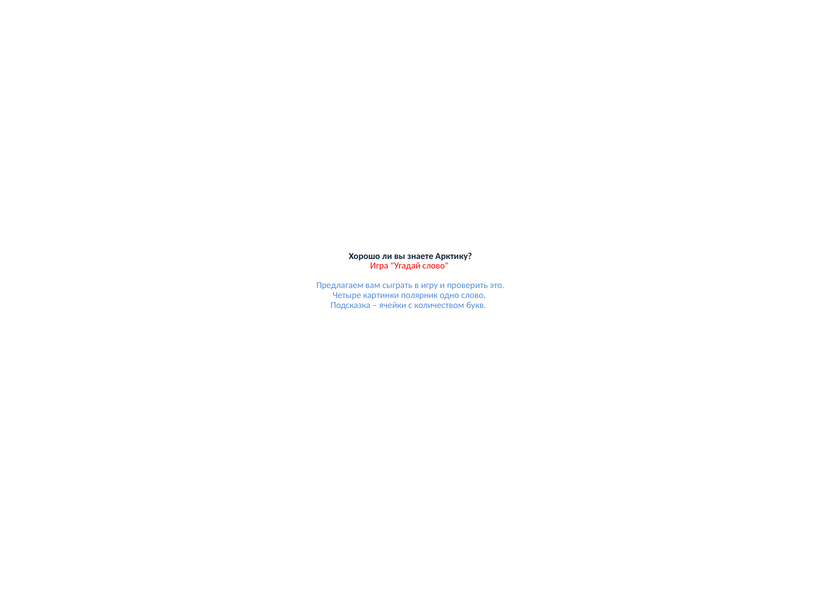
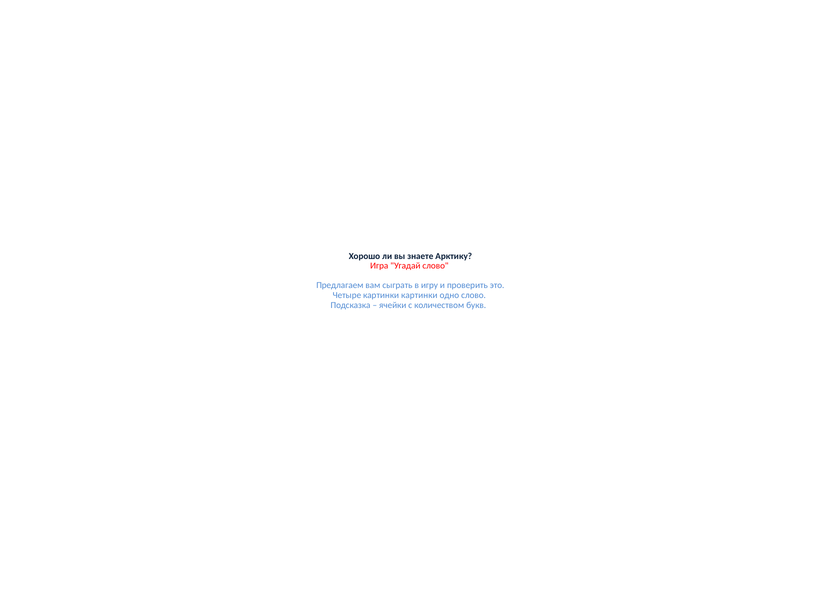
картинки полярник: полярник -> картинки (419, 295)
